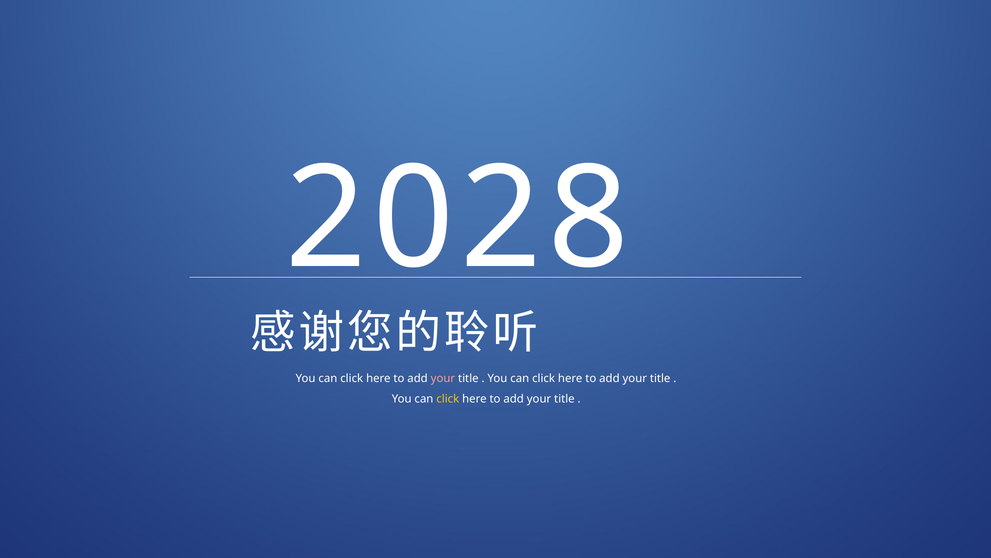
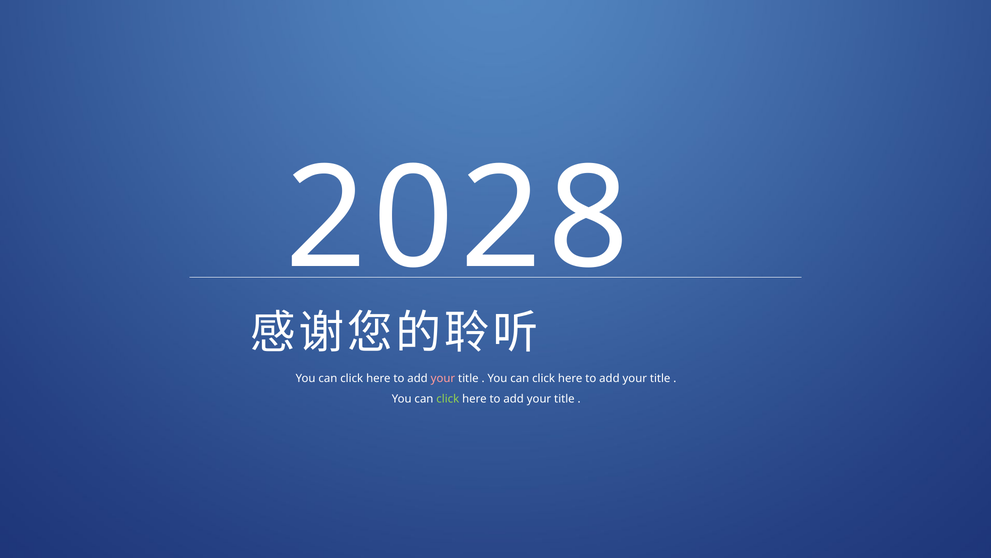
click colour: yellow -> light green (448, 399)
